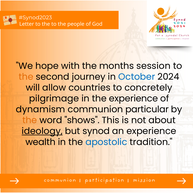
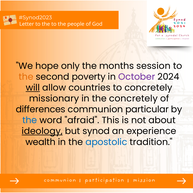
with: with -> only (70, 66)
journey: journey -> poverty (89, 77)
October colour: blue -> purple (137, 77)
will underline: none -> present (33, 88)
pilgrimage: pilgrimage -> missionary (54, 99)
the experience: experience -> concretely (133, 99)
dynamism: dynamism -> differences (41, 109)
the colour: orange -> blue (30, 120)
shows: shows -> afraid (82, 120)
